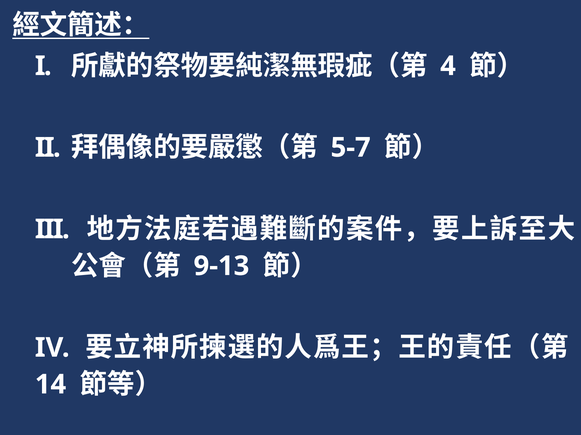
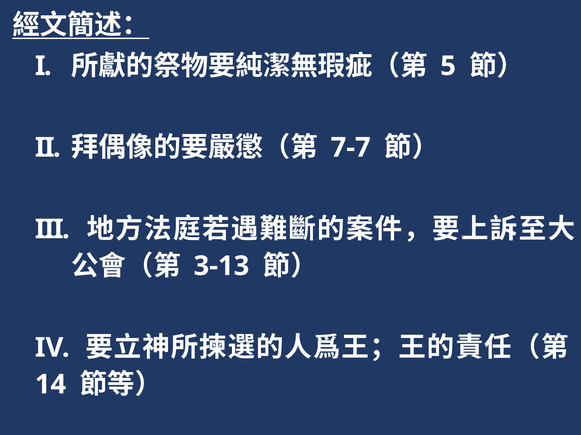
4: 4 -> 5 (448, 66)
5-7: 5-7 -> 7-7 (351, 148)
9-13: 9-13 -> 3-13 (221, 266)
